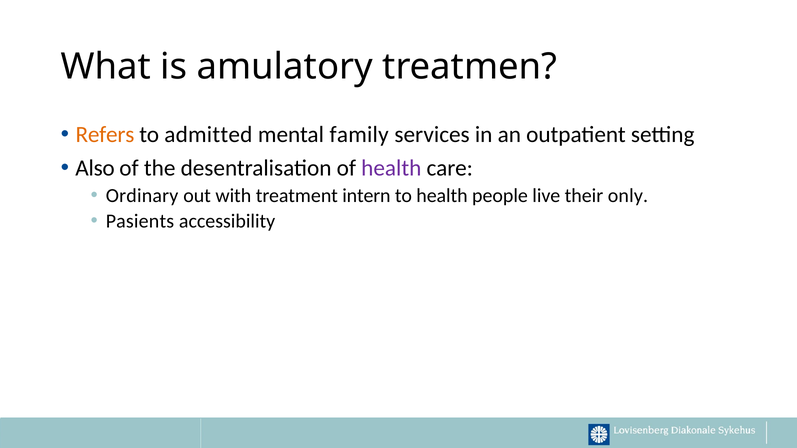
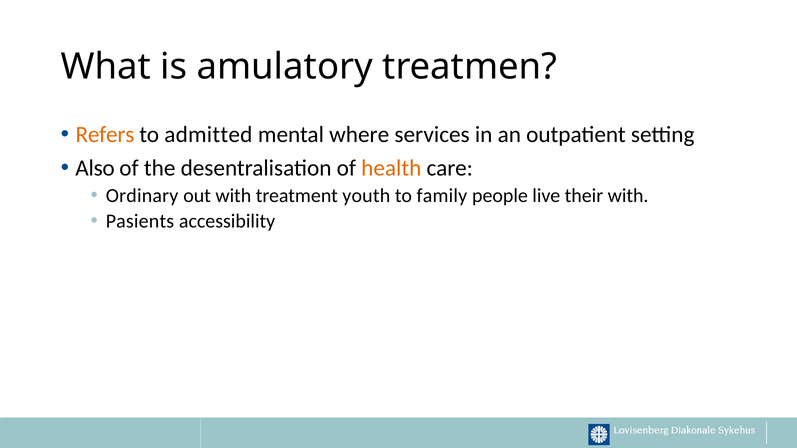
family: family -> where (359, 135)
health colour: purple -> orange (391, 168)
intern: intern -> youth (366, 196)
to health: health -> family (442, 196)
their only: only -> with (628, 196)
